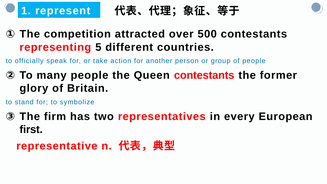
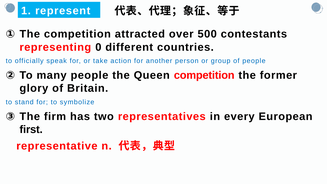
5: 5 -> 0 (98, 47)
Queen contestants: contestants -> competition (204, 75)
